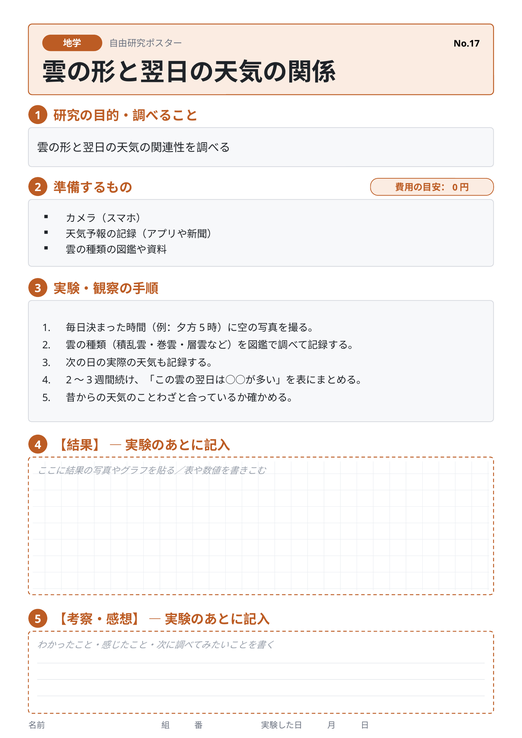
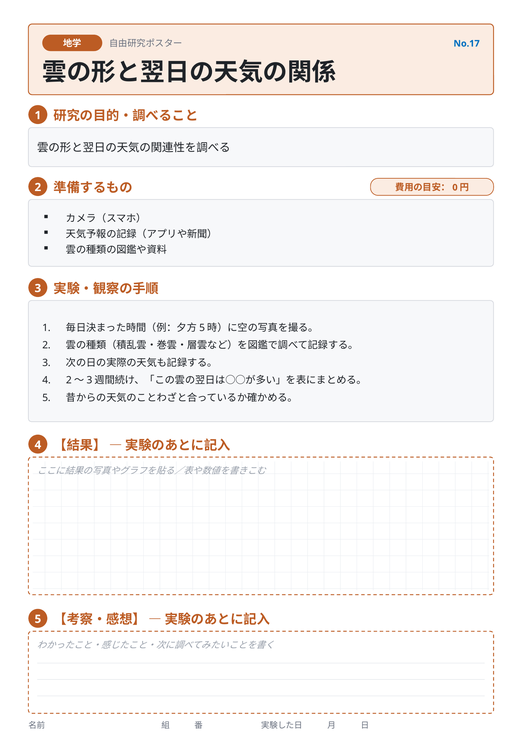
No.17 colour: black -> blue (467, 44)
